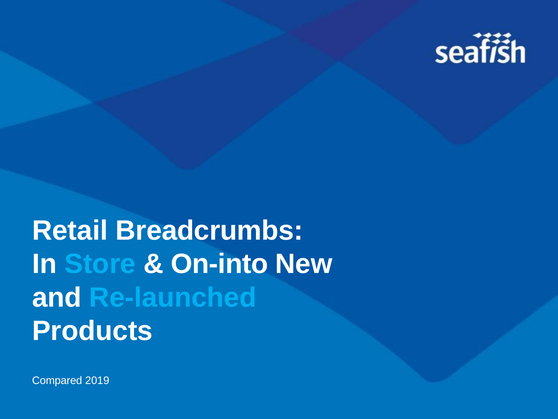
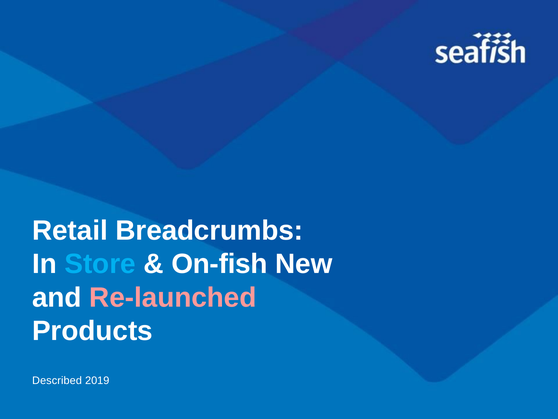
On-into: On-into -> On-fish (219, 264)
Re-launched colour: light blue -> pink (173, 297)
Compared: Compared -> Described (57, 380)
